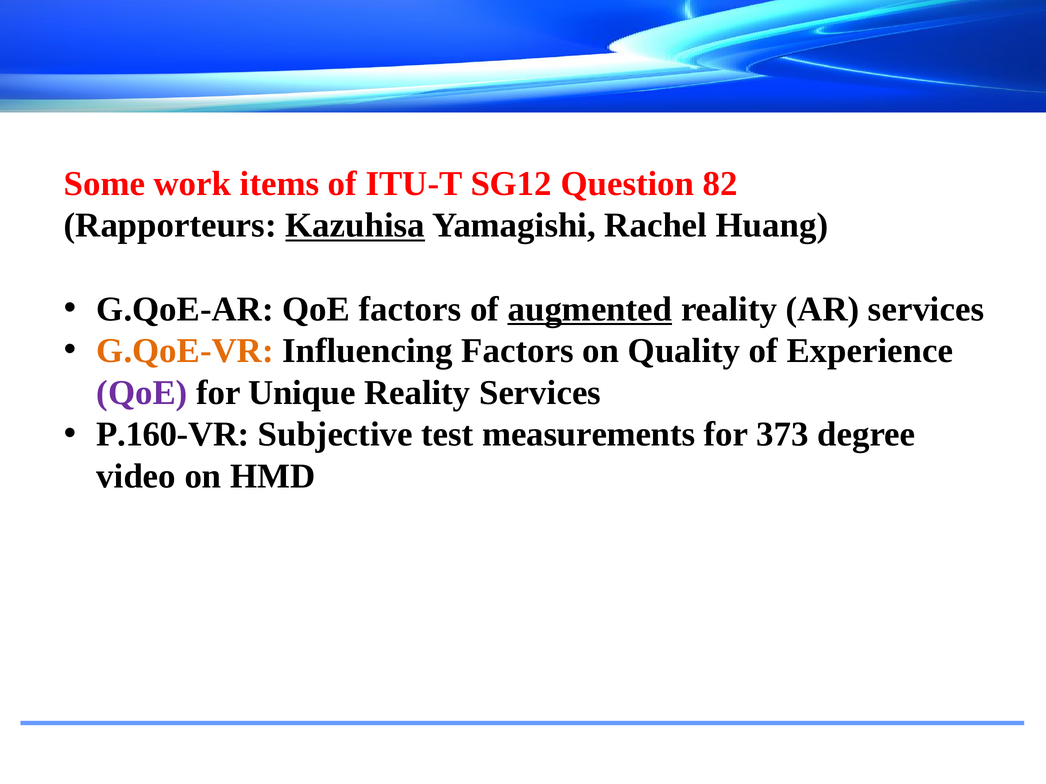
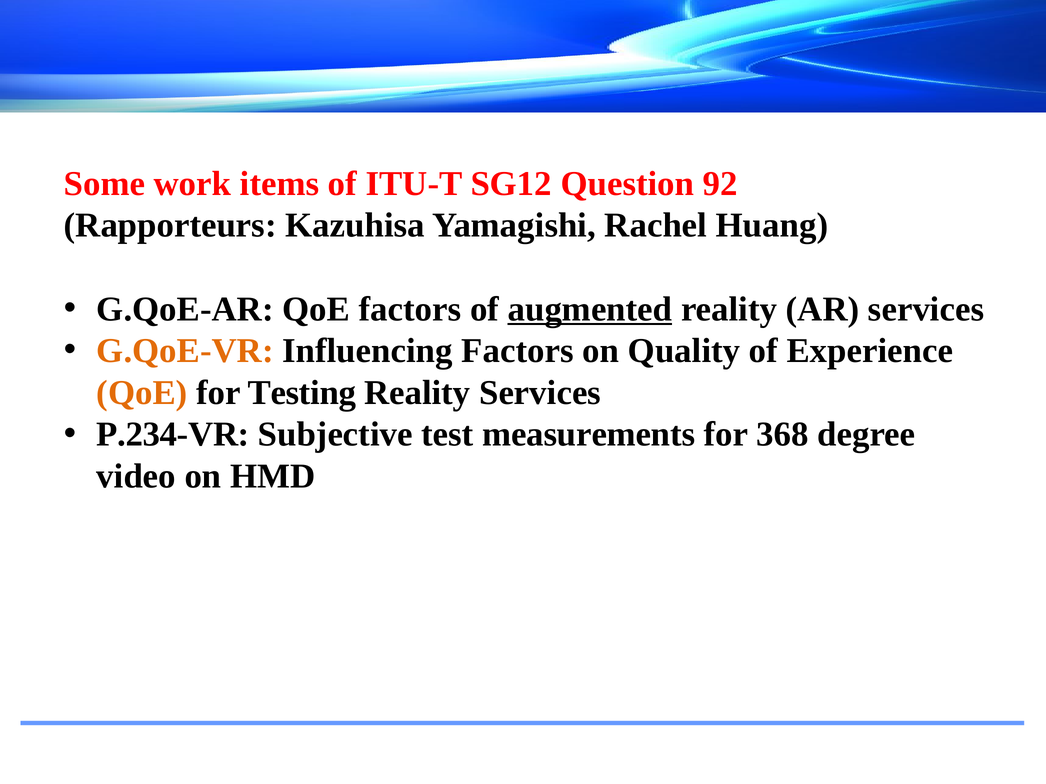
82: 82 -> 92 (720, 184)
Kazuhisa underline: present -> none (355, 226)
QoE colour: purple -> orange (142, 393)
Unique: Unique -> Testing (302, 393)
P.160-VR: P.160-VR -> P.234-VR (173, 435)
373: 373 -> 368 (783, 435)
